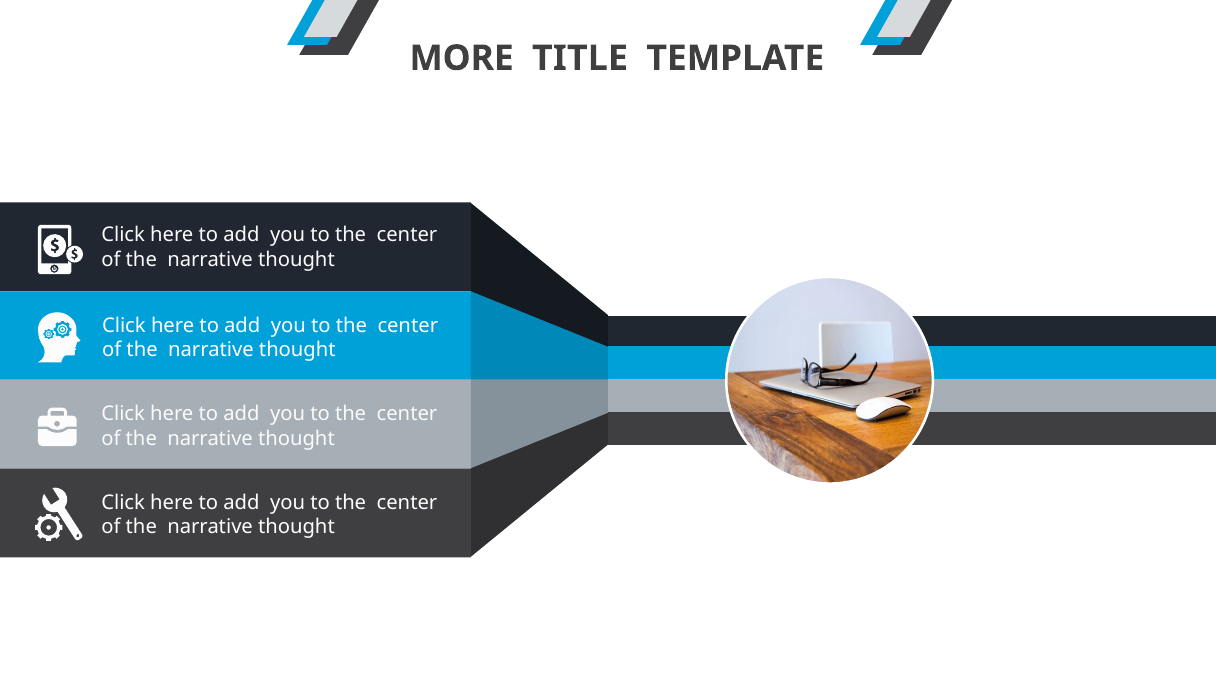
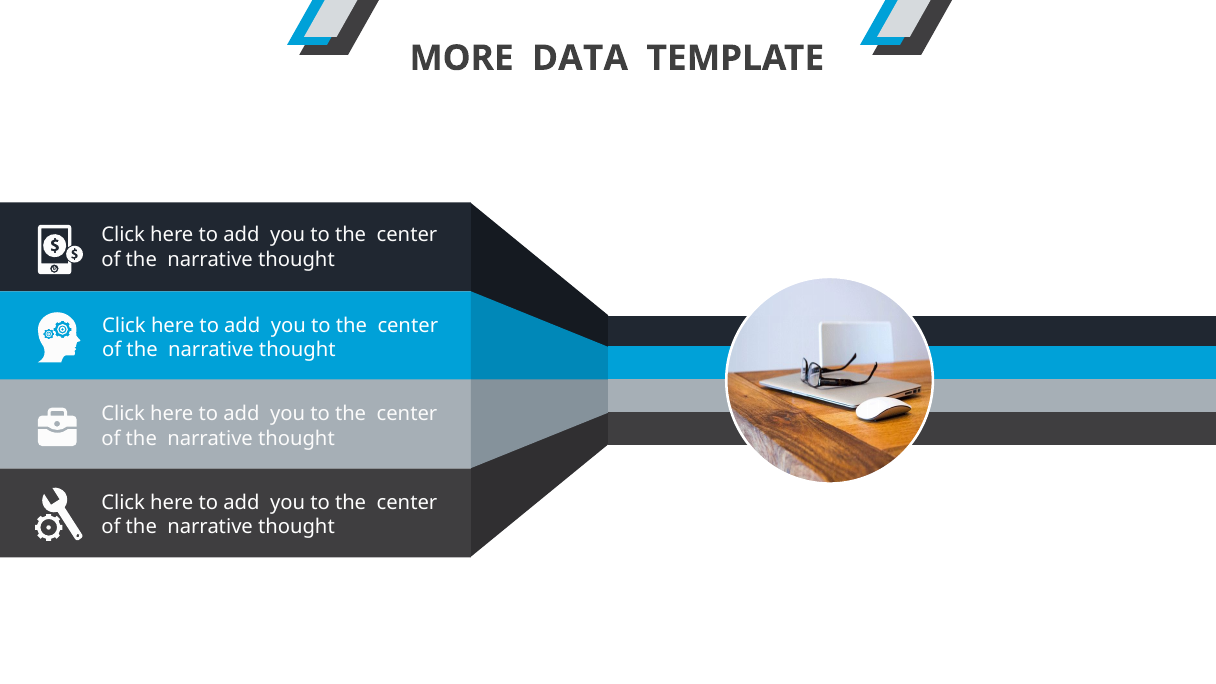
TITLE: TITLE -> DATA (580, 58)
